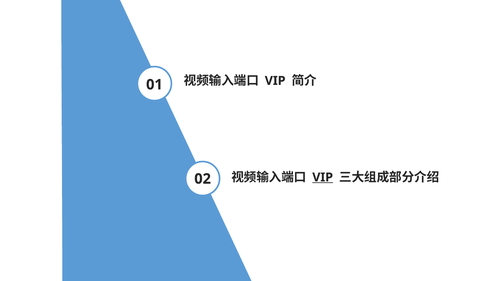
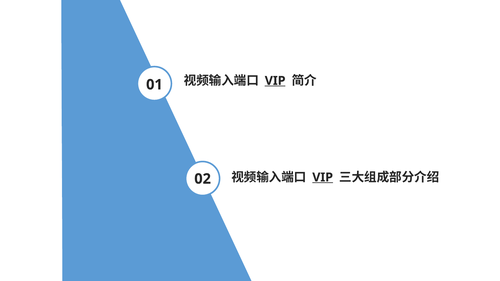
VIP underline: none -> present (275, 81)
